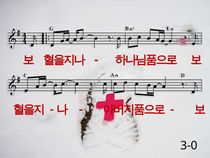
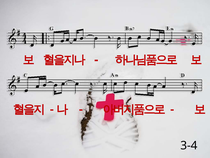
3-0: 3-0 -> 3-4 (189, 145)
